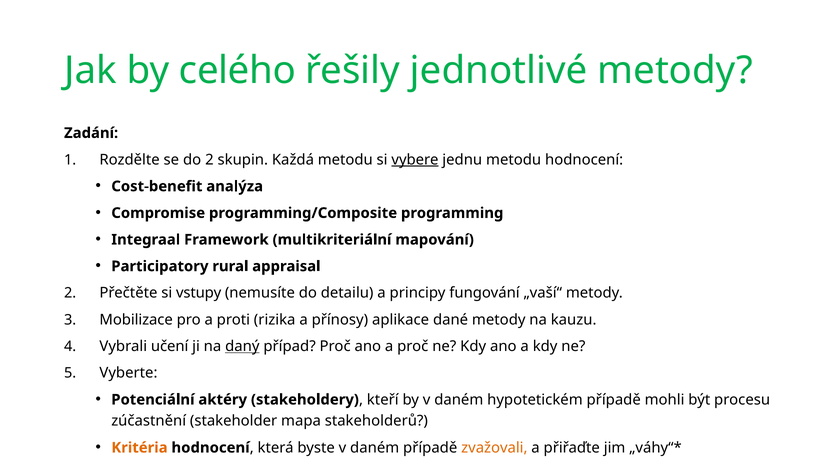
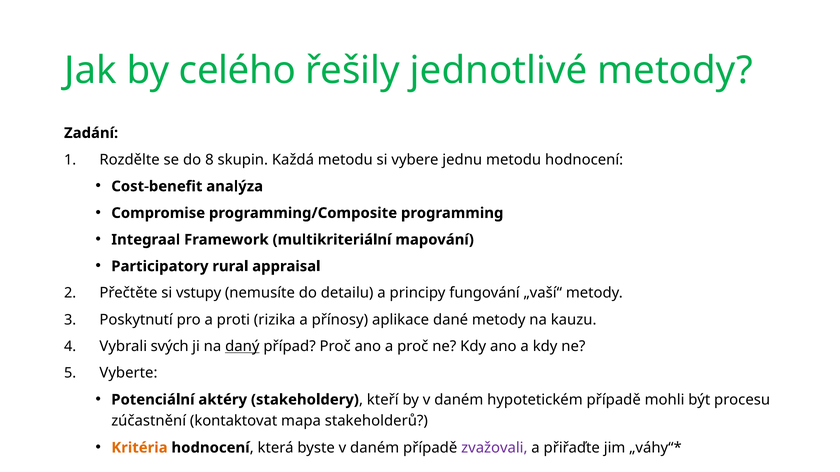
do 2: 2 -> 8 (209, 160)
vybere underline: present -> none (415, 160)
Mobilizace: Mobilizace -> Poskytnutí (136, 320)
učení: učení -> svých (170, 347)
stakeholder: stakeholder -> kontaktovat (234, 421)
zvažovali colour: orange -> purple (494, 448)
